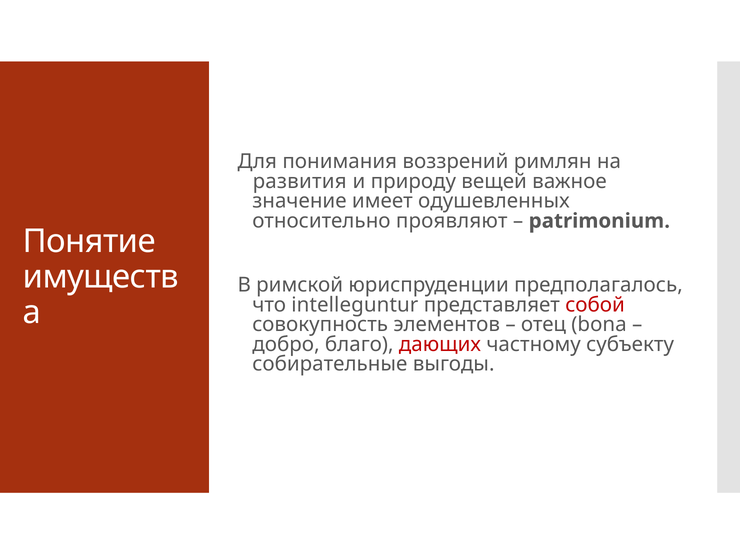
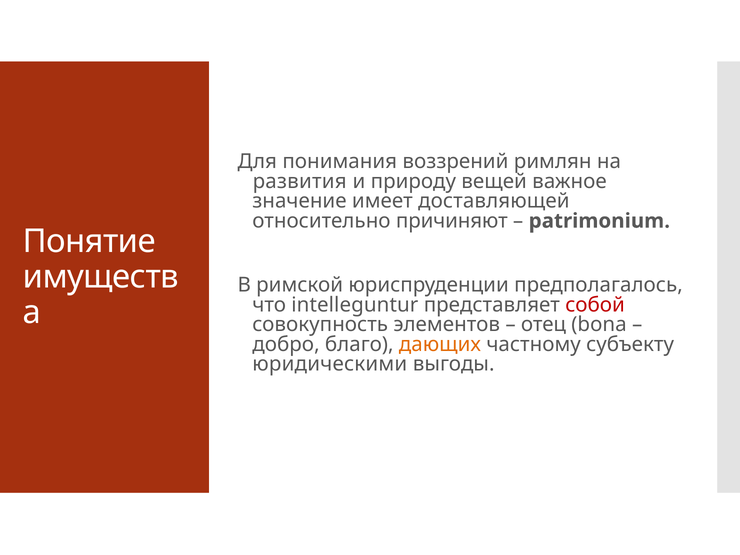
одушевленных: одушевленных -> доставляющей (494, 201)
проявляют: проявляют -> причиняют (452, 221)
дающих colour: red -> orange (440, 344)
собирательные: собирательные -> юридическими (330, 364)
